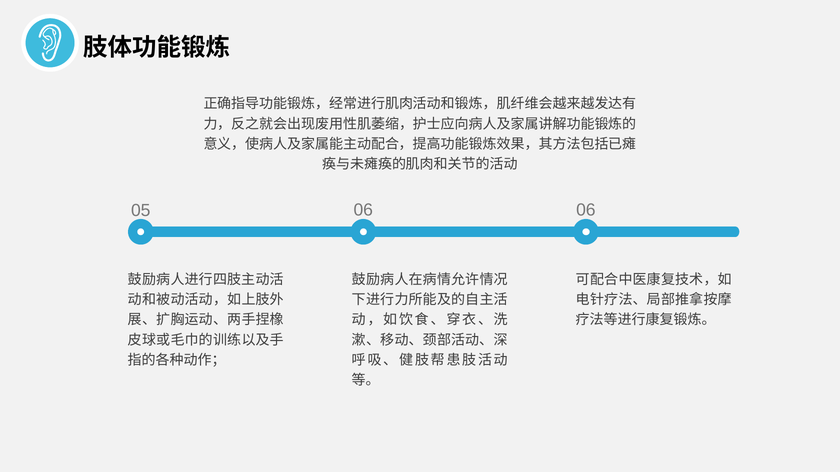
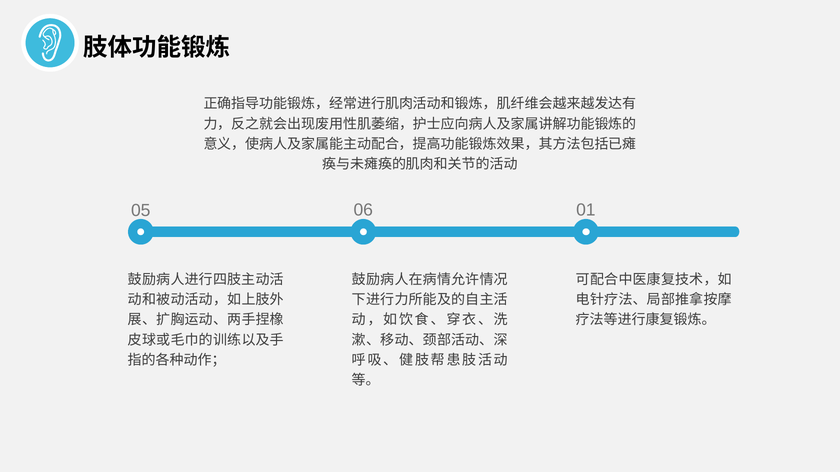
06 06: 06 -> 01 (586, 210)
